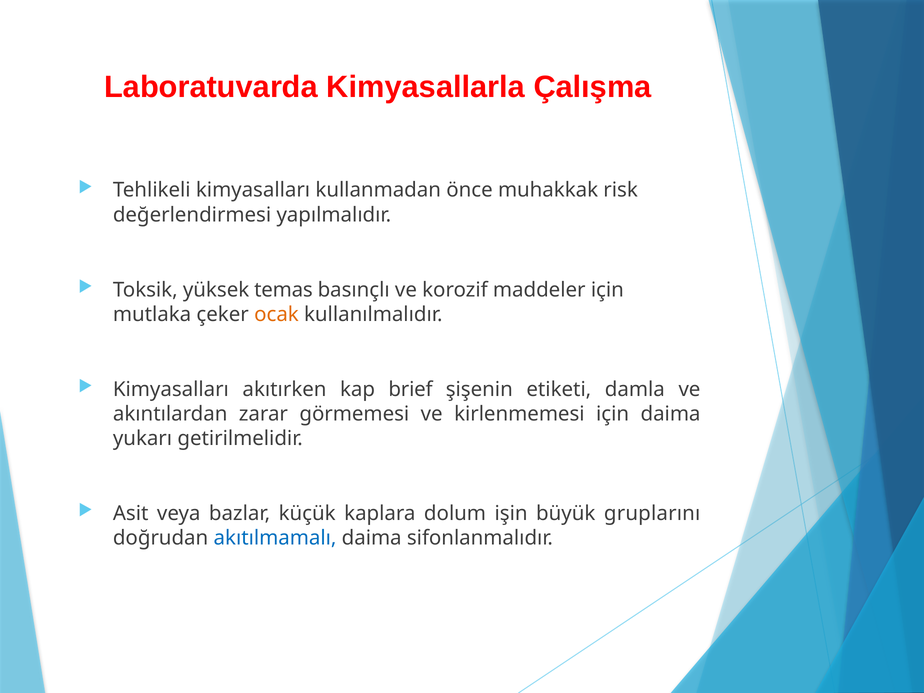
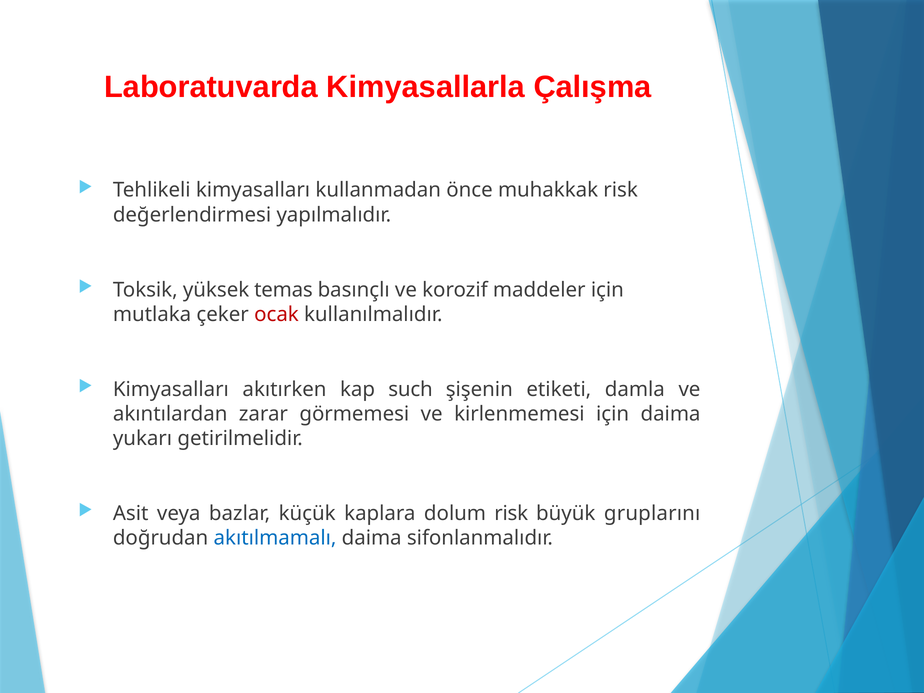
ocak colour: orange -> red (276, 314)
brief: brief -> such (411, 389)
dolum işin: işin -> risk (511, 514)
